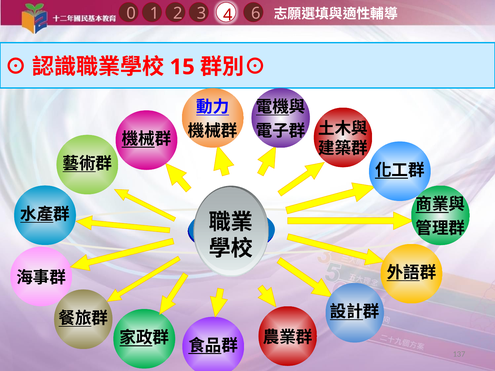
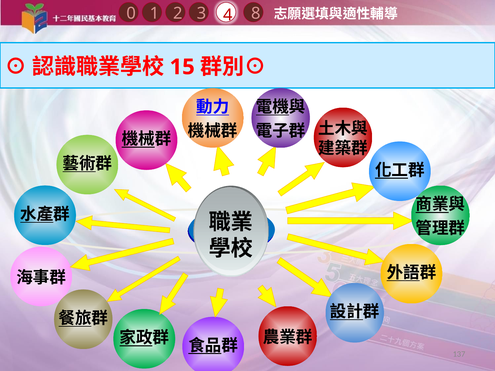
6: 6 -> 8 (256, 13)
